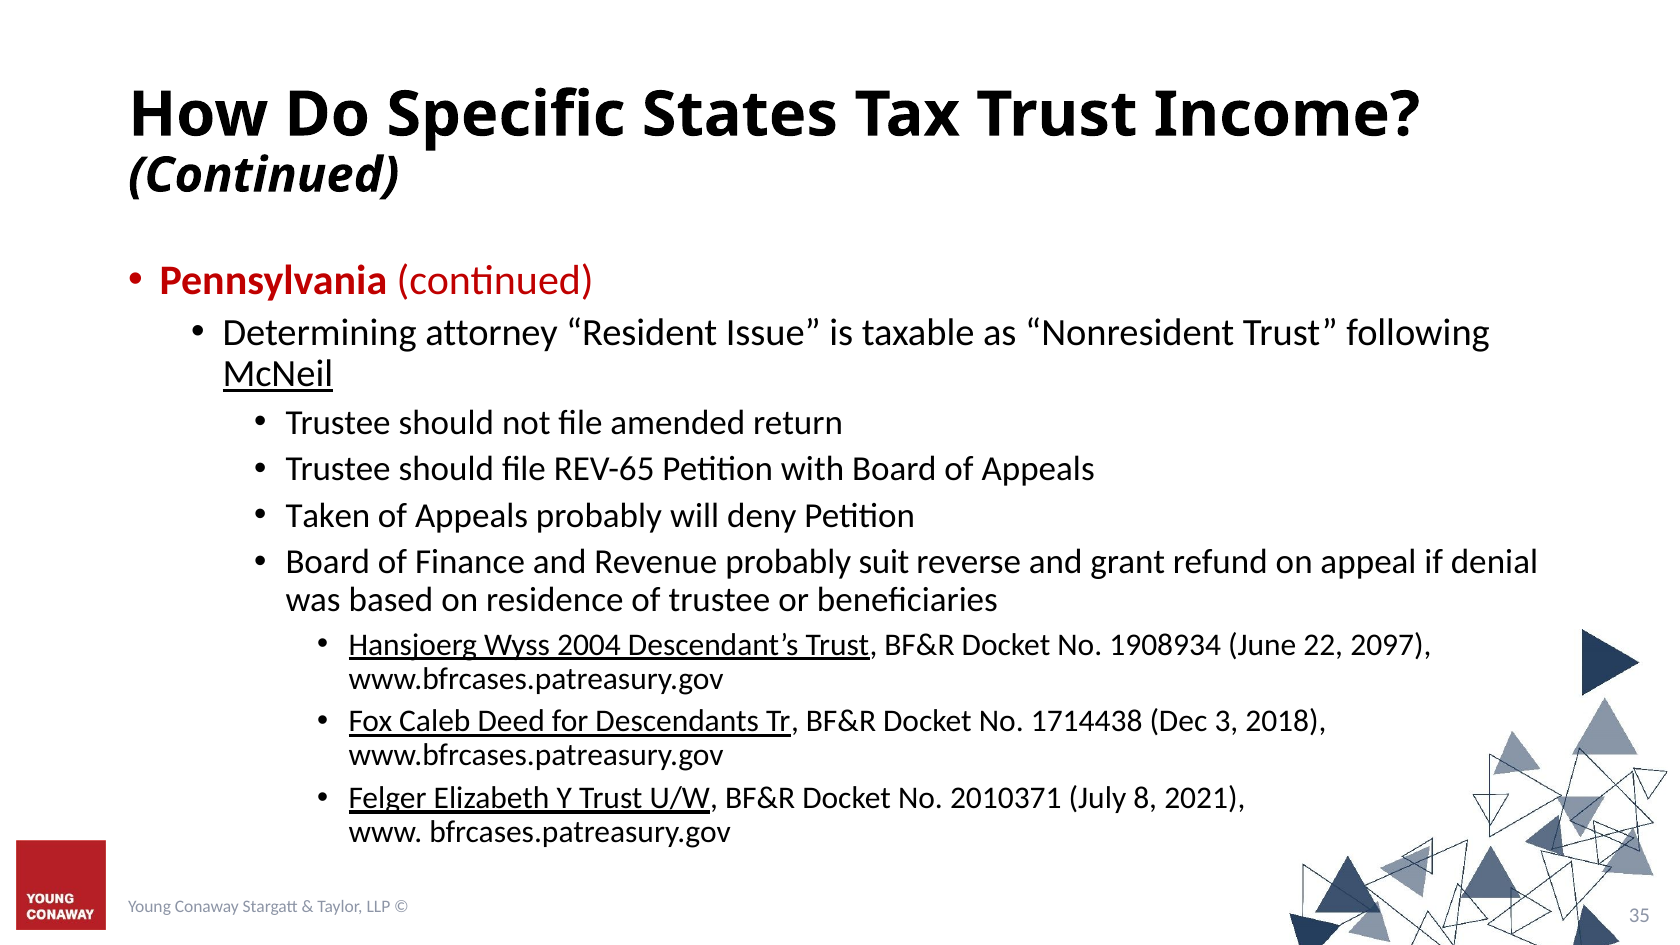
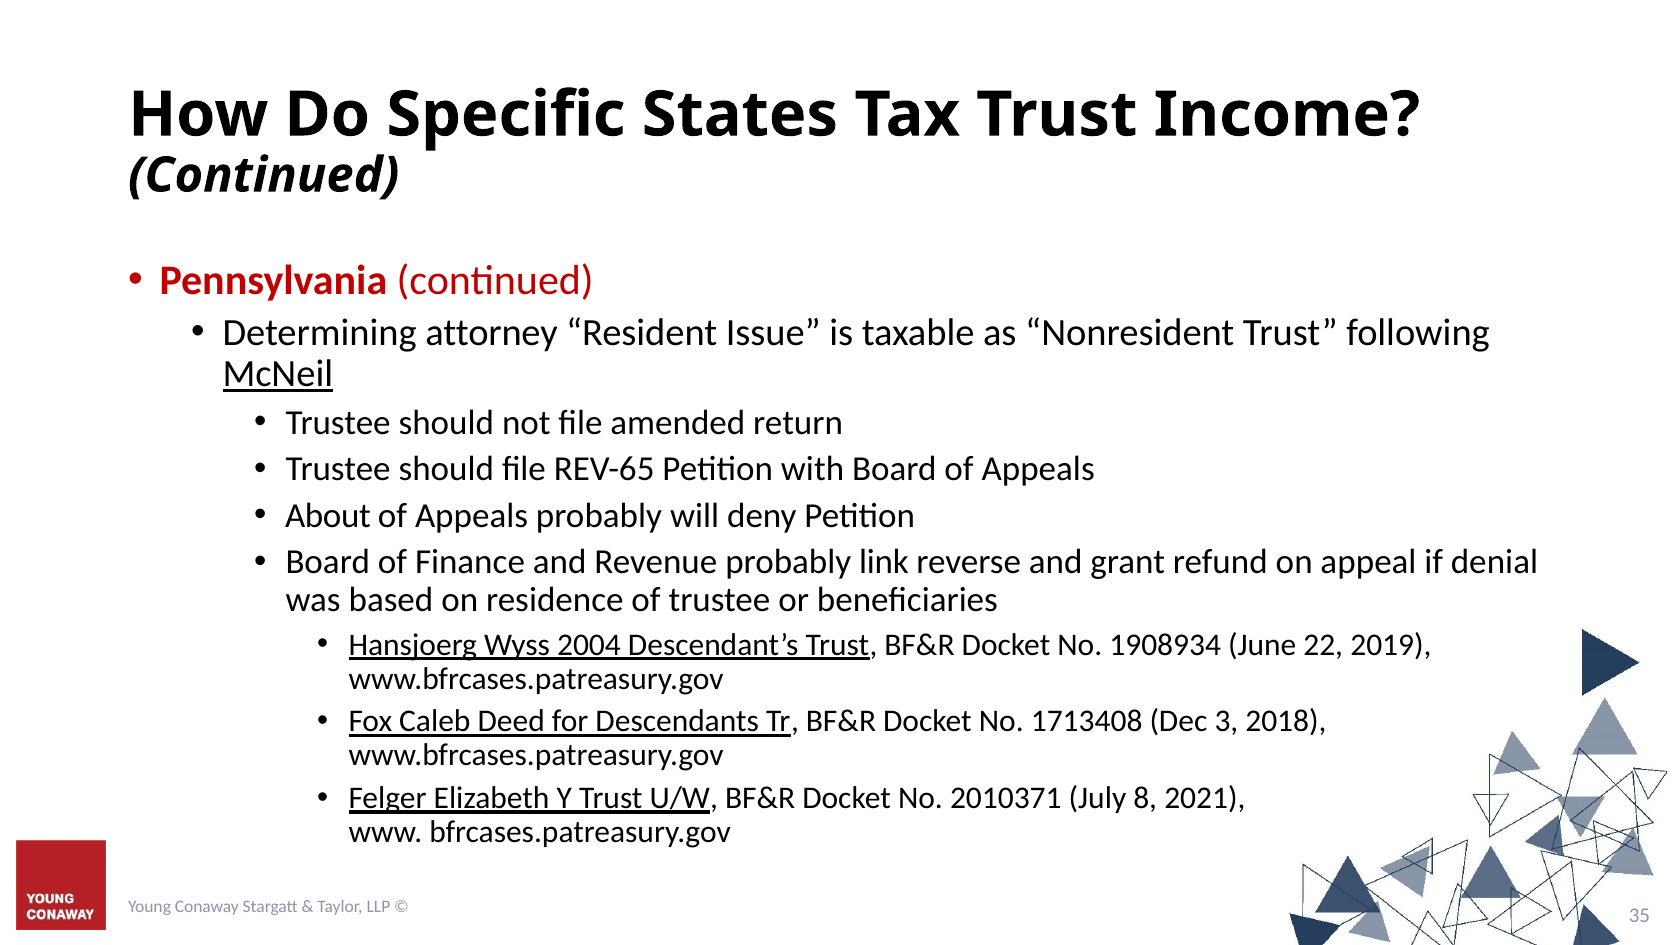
Taken: Taken -> About (328, 516)
suit: suit -> link (884, 562)
2097: 2097 -> 2019 (1391, 645)
1714438: 1714438 -> 1713408 (1087, 721)
